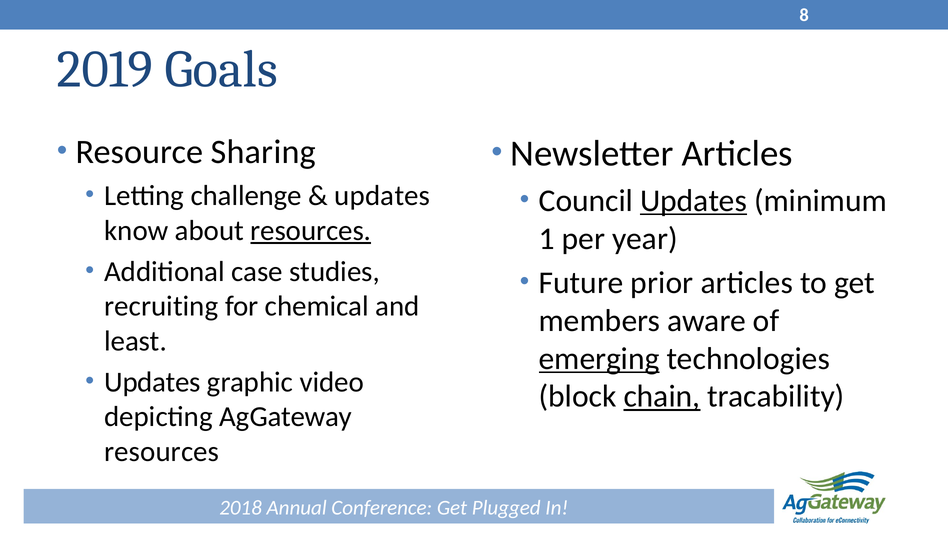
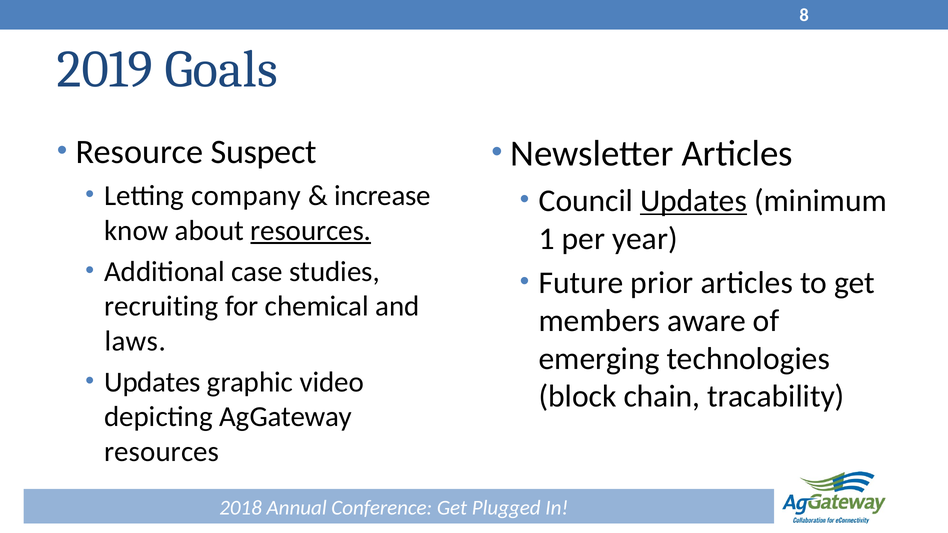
Sharing: Sharing -> Suspect (264, 152)
challenge: challenge -> company (246, 196)
updates: updates -> increase (383, 196)
least: least -> laws (135, 341)
emerging underline: present -> none (599, 359)
chain underline: present -> none (662, 397)
